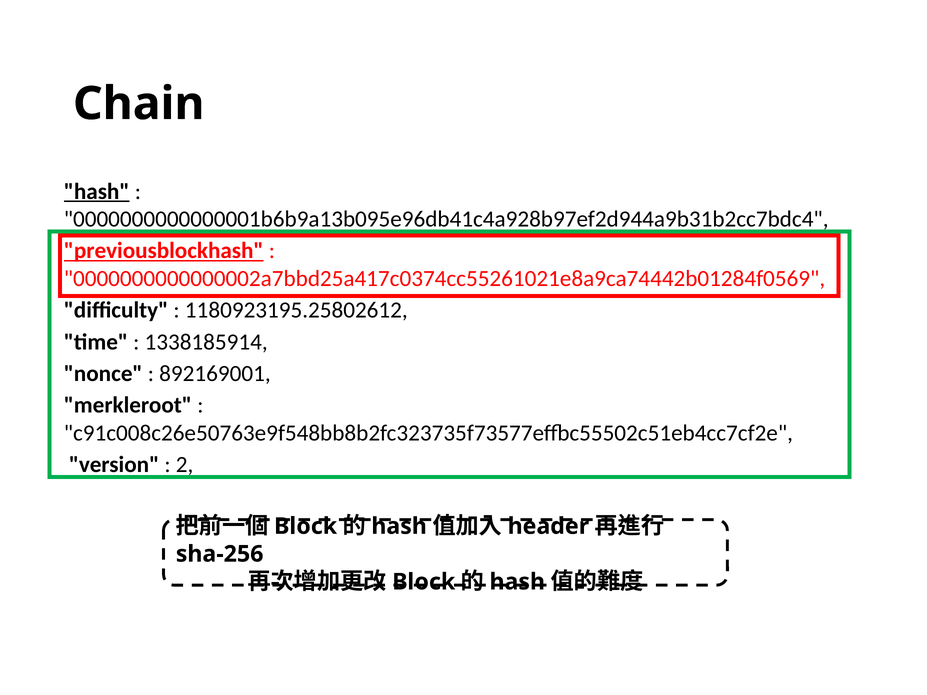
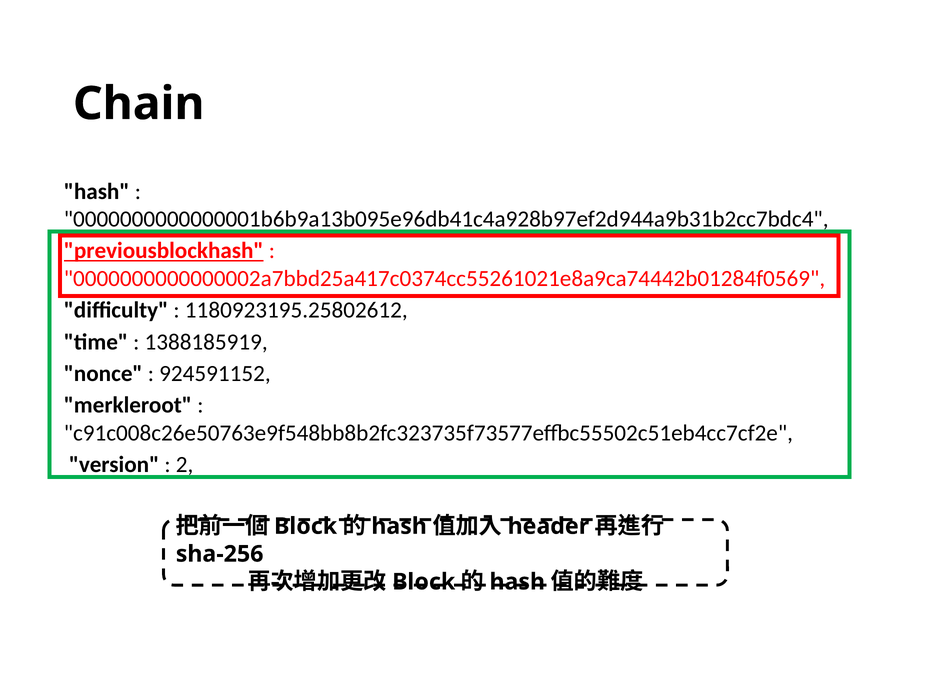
hash underline: present -> none (97, 191)
1338185914: 1338185914 -> 1388185919 (206, 342)
892169001: 892169001 -> 924591152 (215, 374)
